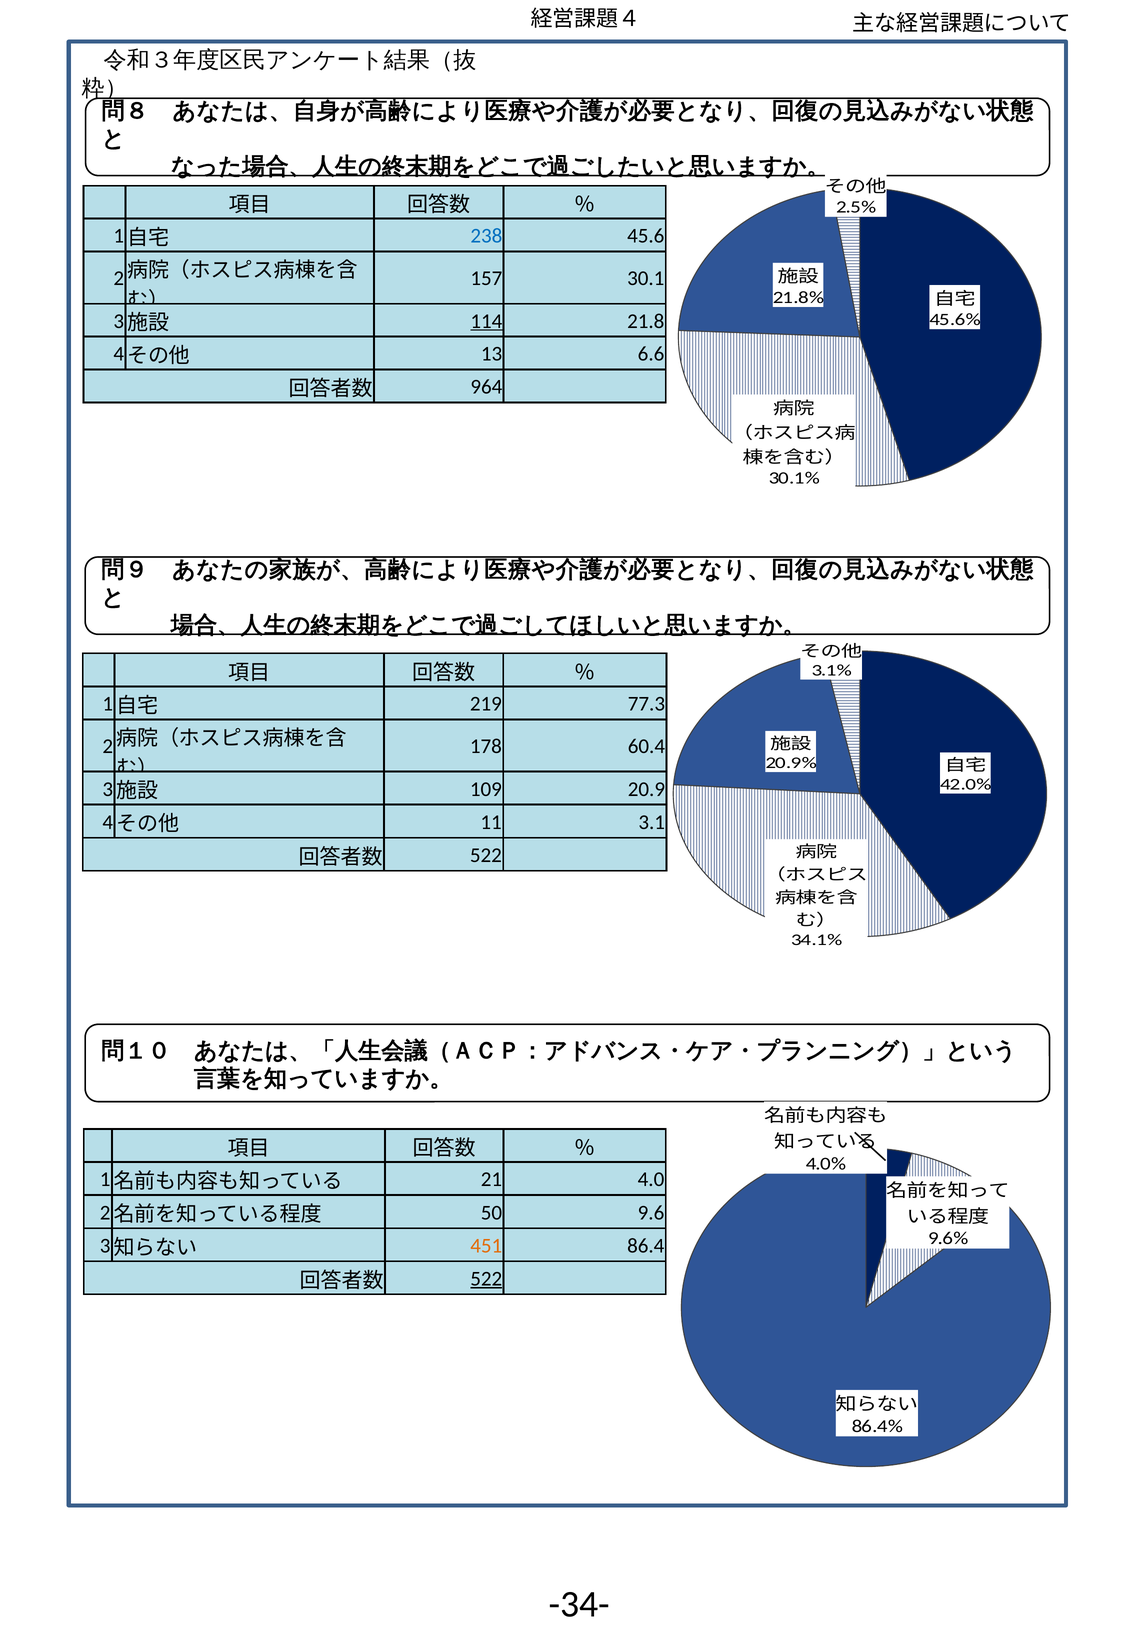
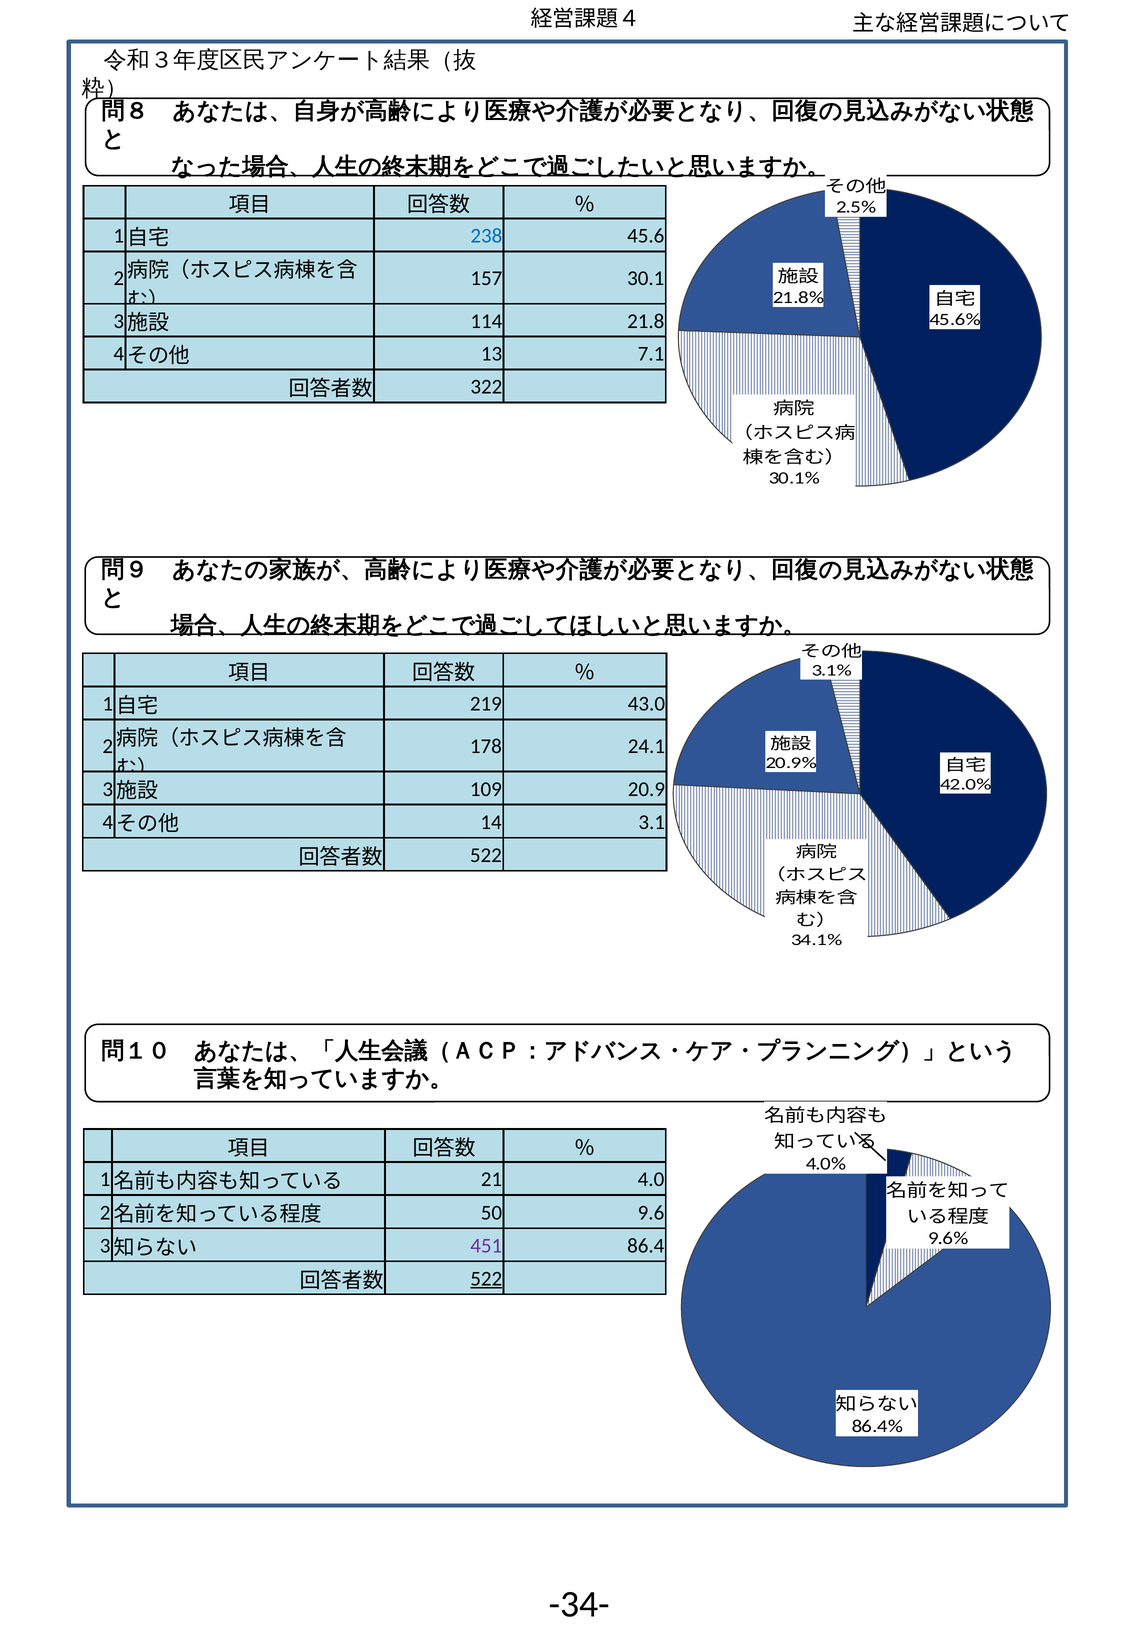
114 underline: present -> none (486, 321)
6.6: 6.6 -> 7.1 (651, 354)
964: 964 -> 322 (486, 387)
77.3: 77.3 -> 43.0 (646, 704)
60.4: 60.4 -> 24.1 (646, 747)
11: 11 -> 14 (491, 822)
451 colour: orange -> purple (486, 1246)
